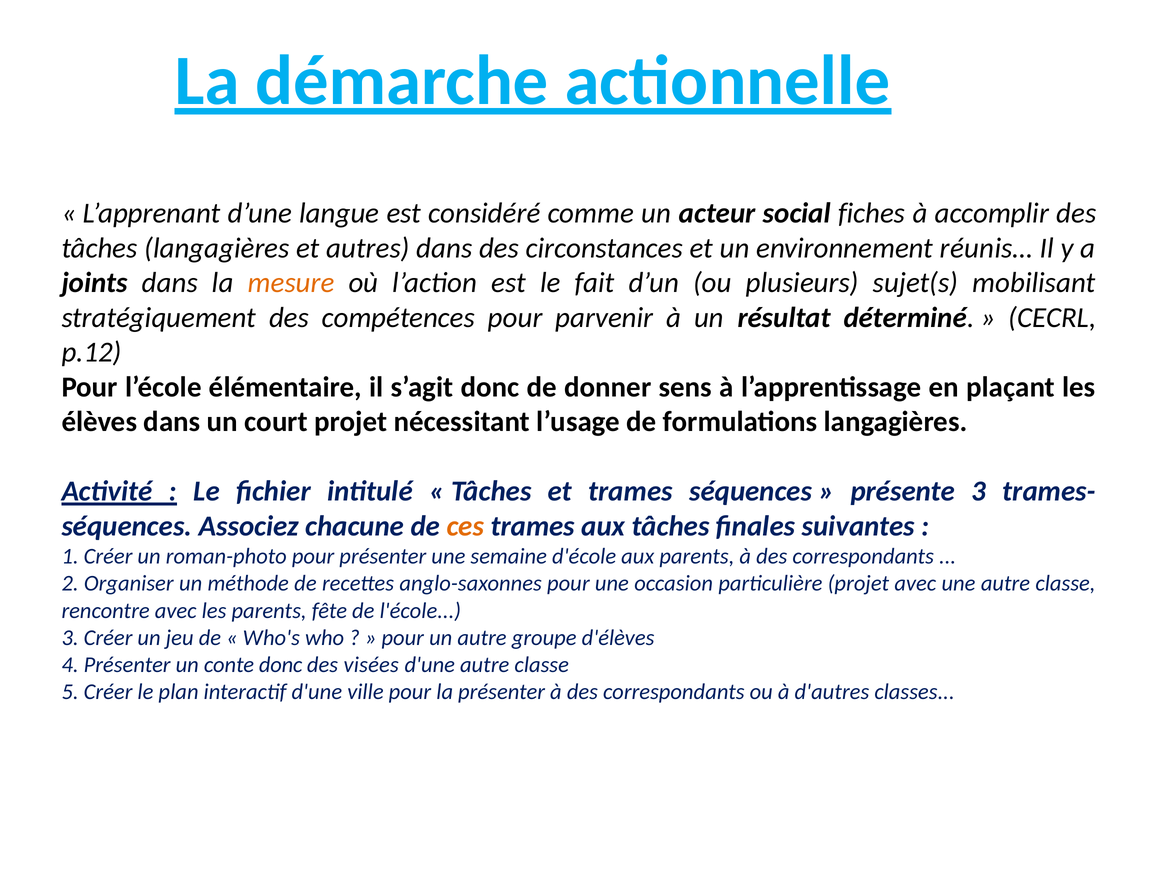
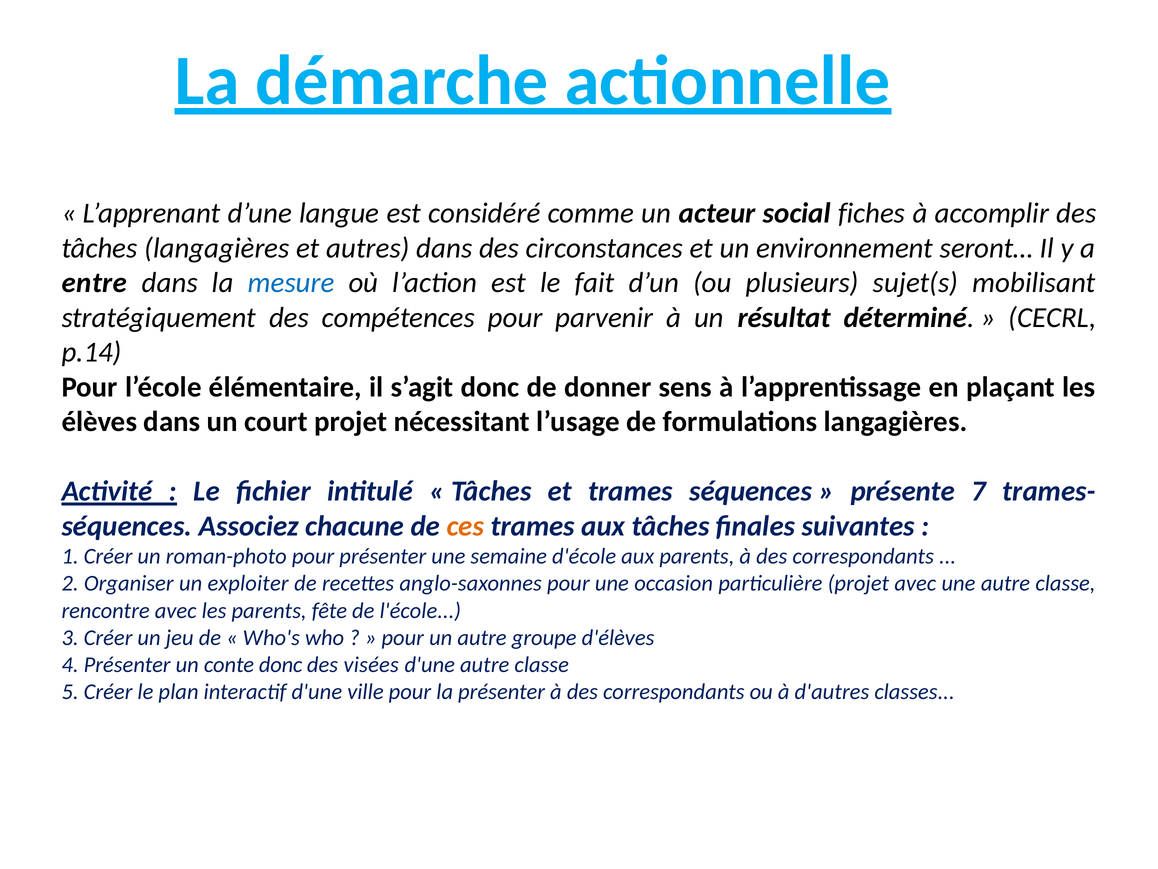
réunis…: réunis… -> seront… (987, 248)
joints: joints -> entre (95, 283)
mesure colour: orange -> blue (291, 283)
p.12: p.12 -> p.14 (92, 352)
présente 3: 3 -> 7 (979, 491)
méthode: méthode -> exploiter (248, 583)
